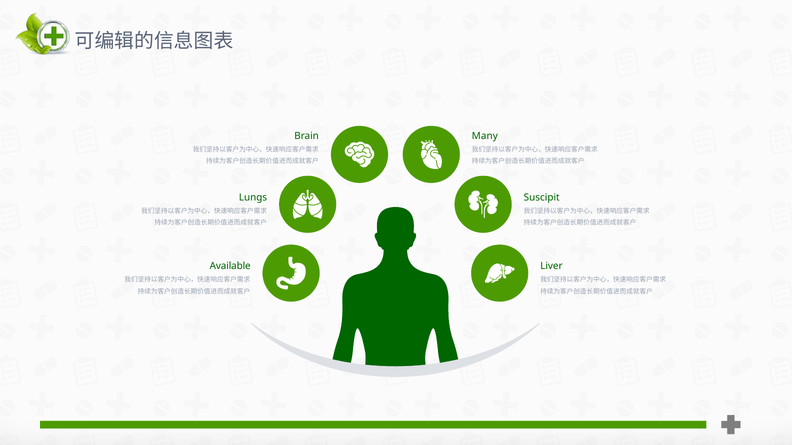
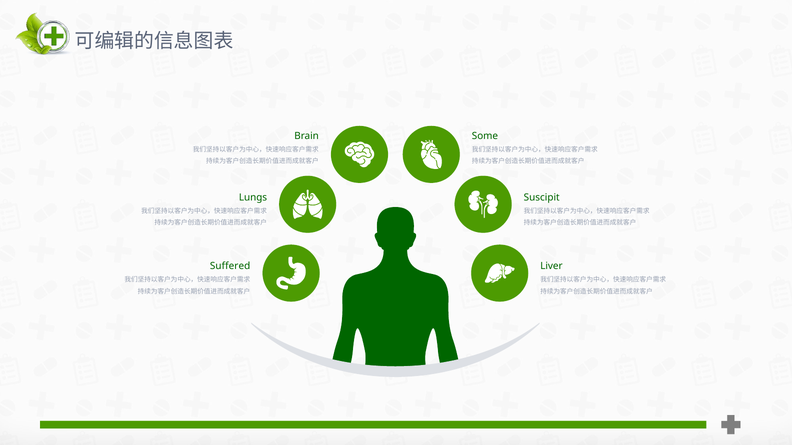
Many: Many -> Some (485, 136)
Available: Available -> Suffered (230, 266)
